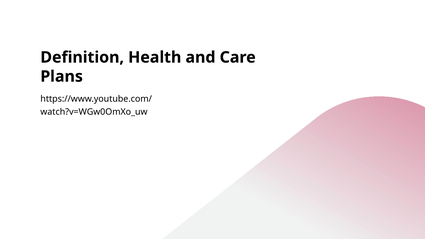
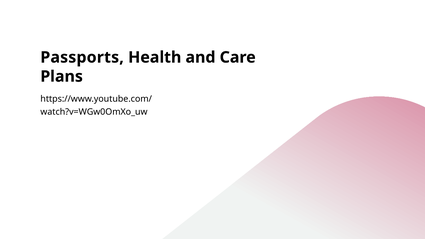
Definition: Definition -> Passports (82, 57)
